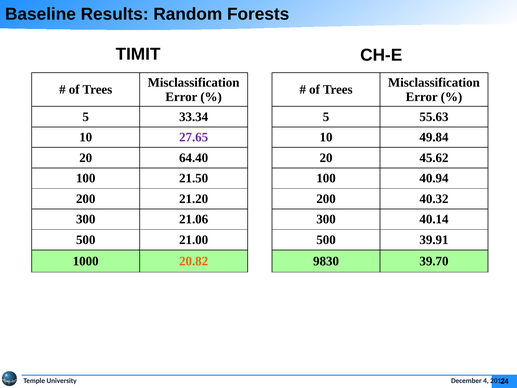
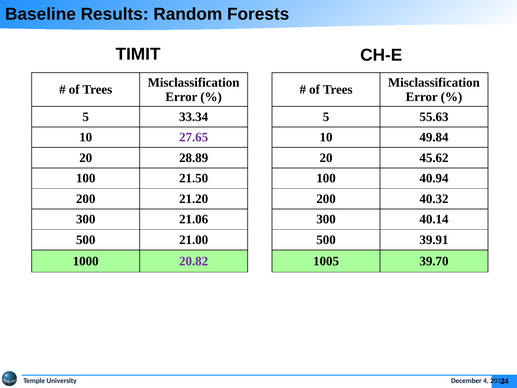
64.40: 64.40 -> 28.89 (194, 158)
20.82 colour: orange -> purple (194, 261)
9830: 9830 -> 1005 (326, 261)
